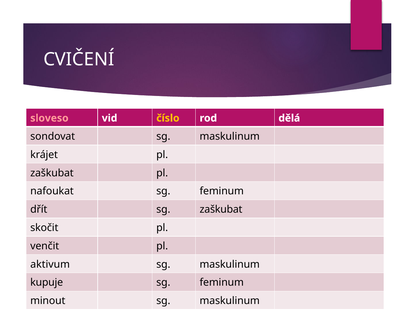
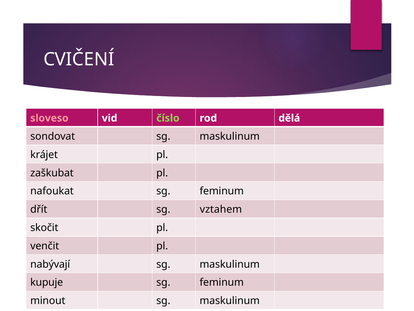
číslo colour: yellow -> light green (168, 118)
sg zaškubat: zaškubat -> vztahem (221, 209)
aktivum: aktivum -> nabývají (50, 264)
